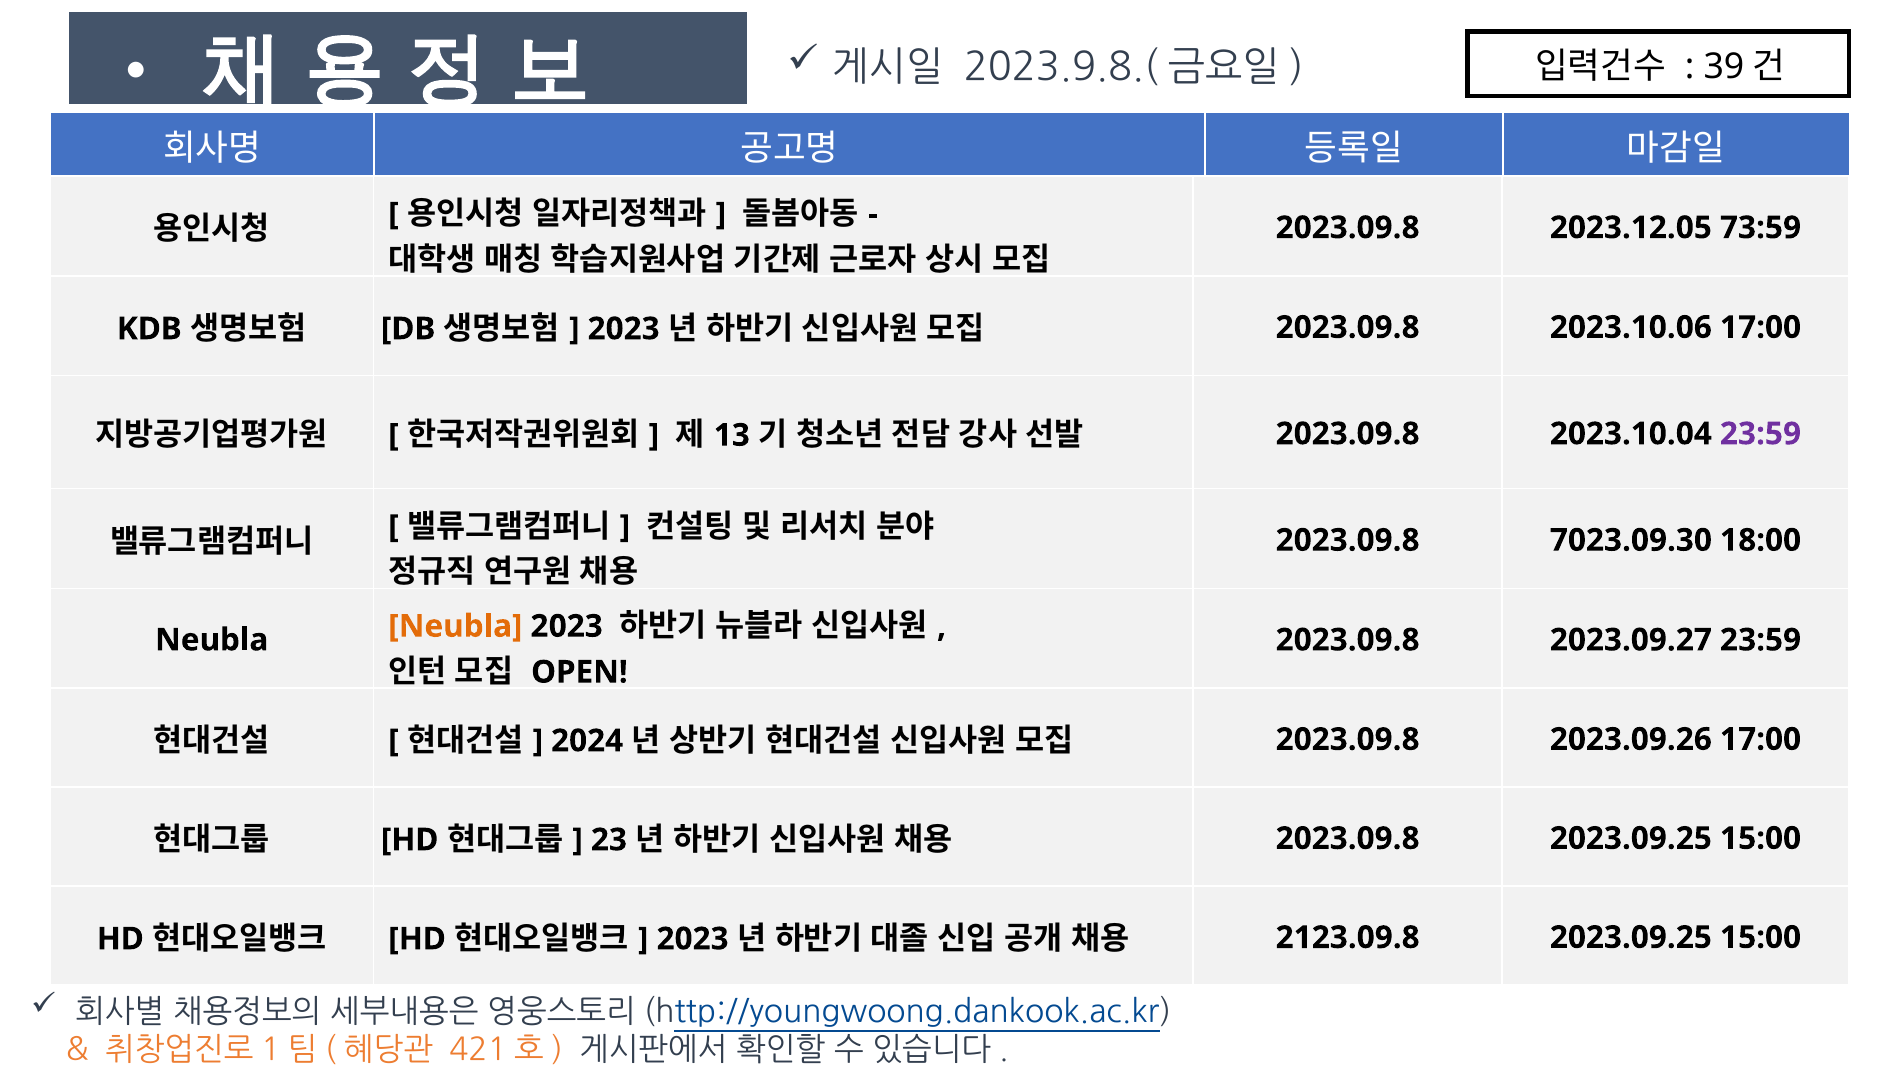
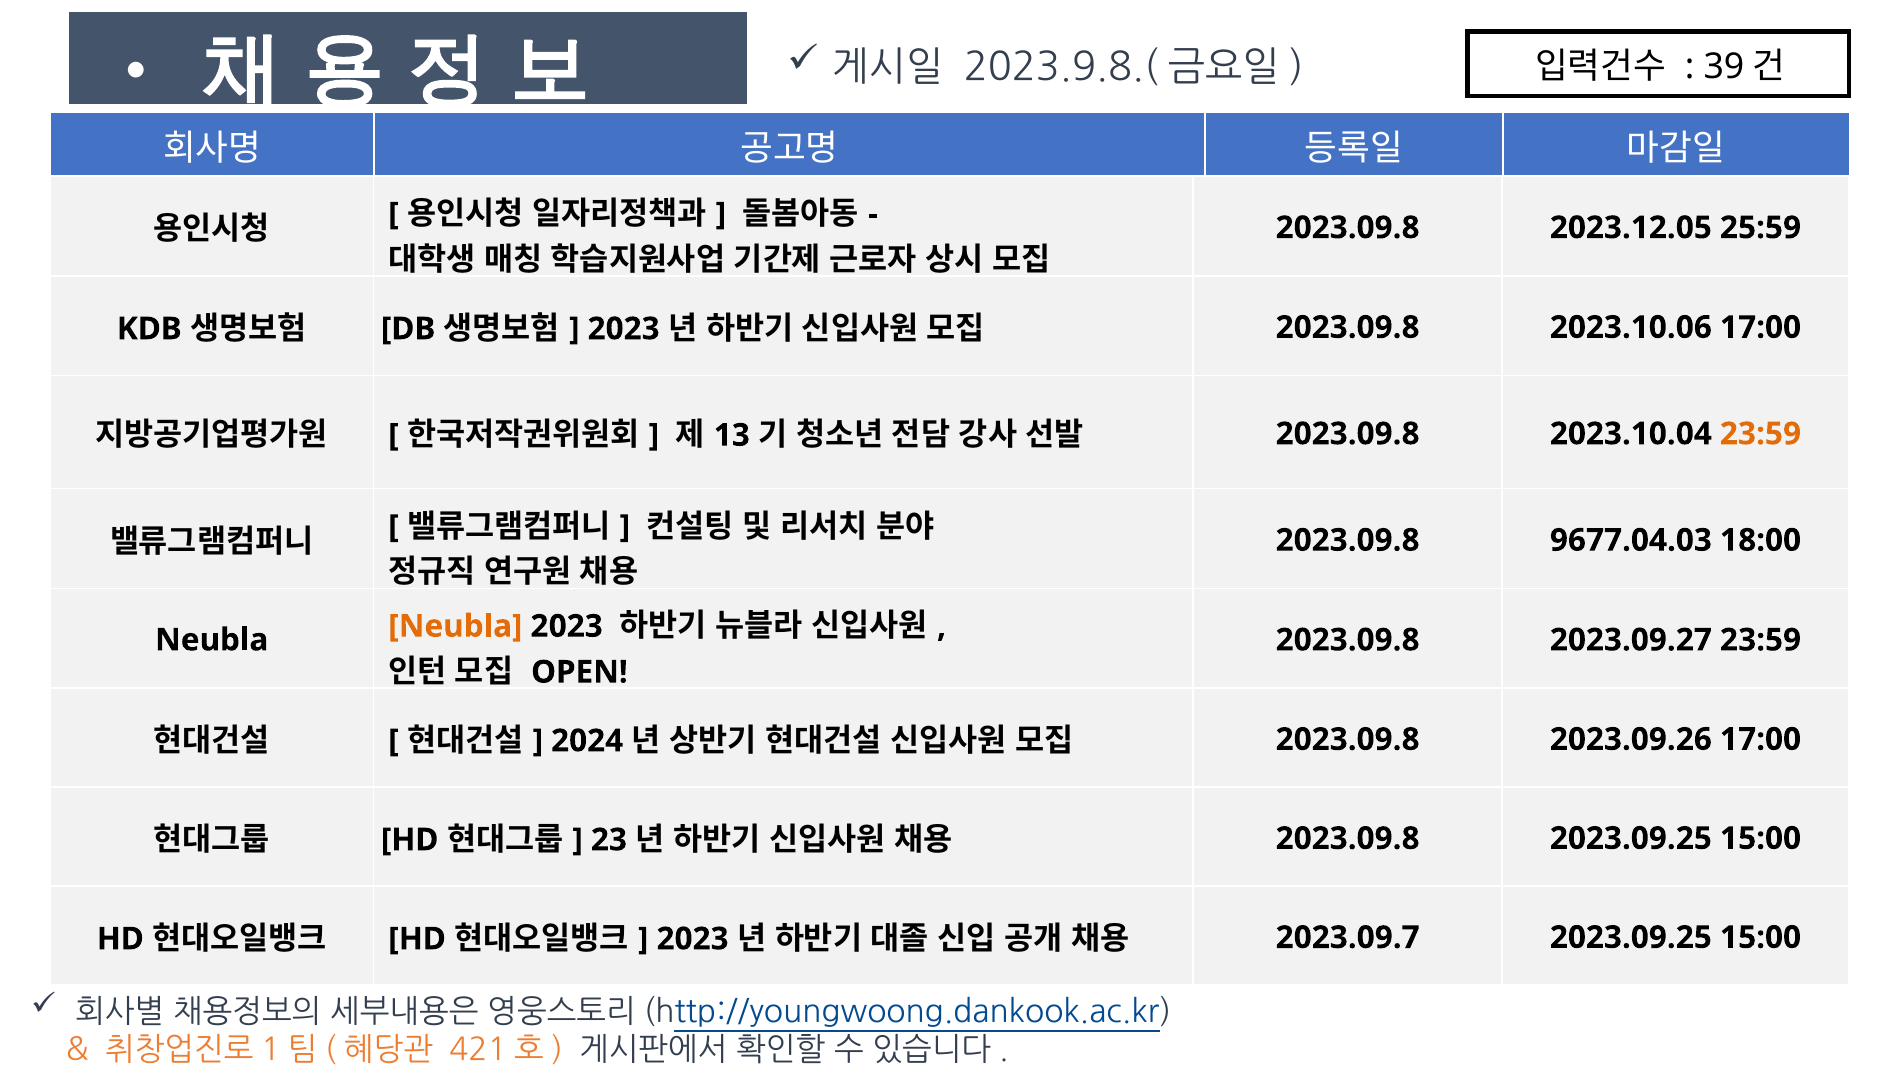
73:59: 73:59 -> 25:59 (1761, 228)
23:59 colour: purple -> orange (1761, 434)
7023.09.30: 7023.09.30 -> 9677.04.03 (1631, 540)
2123.09.8: 2123.09.8 -> 2023.09.7 (1348, 937)
